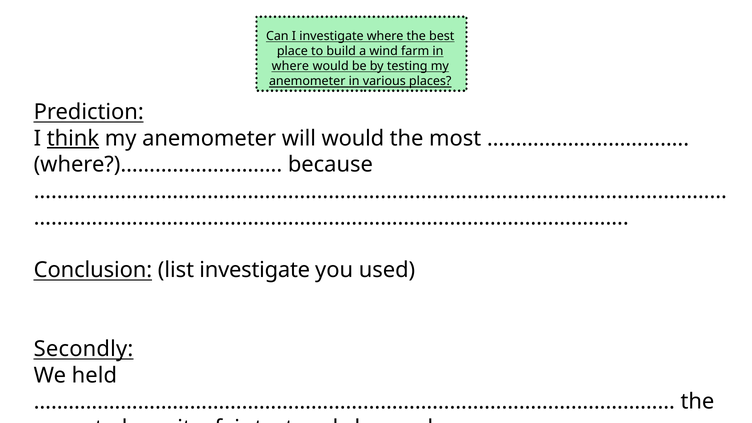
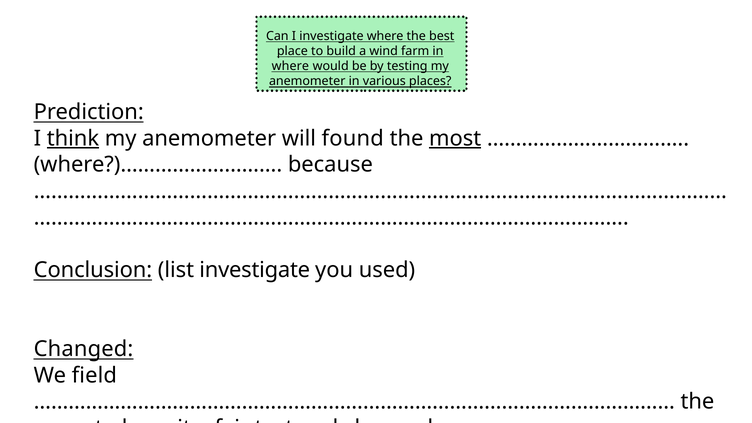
will would: would -> found (353, 138)
most underline: none -> present (455, 138)
Secondly: Secondly -> Changed (84, 349)
held: held -> field (94, 375)
